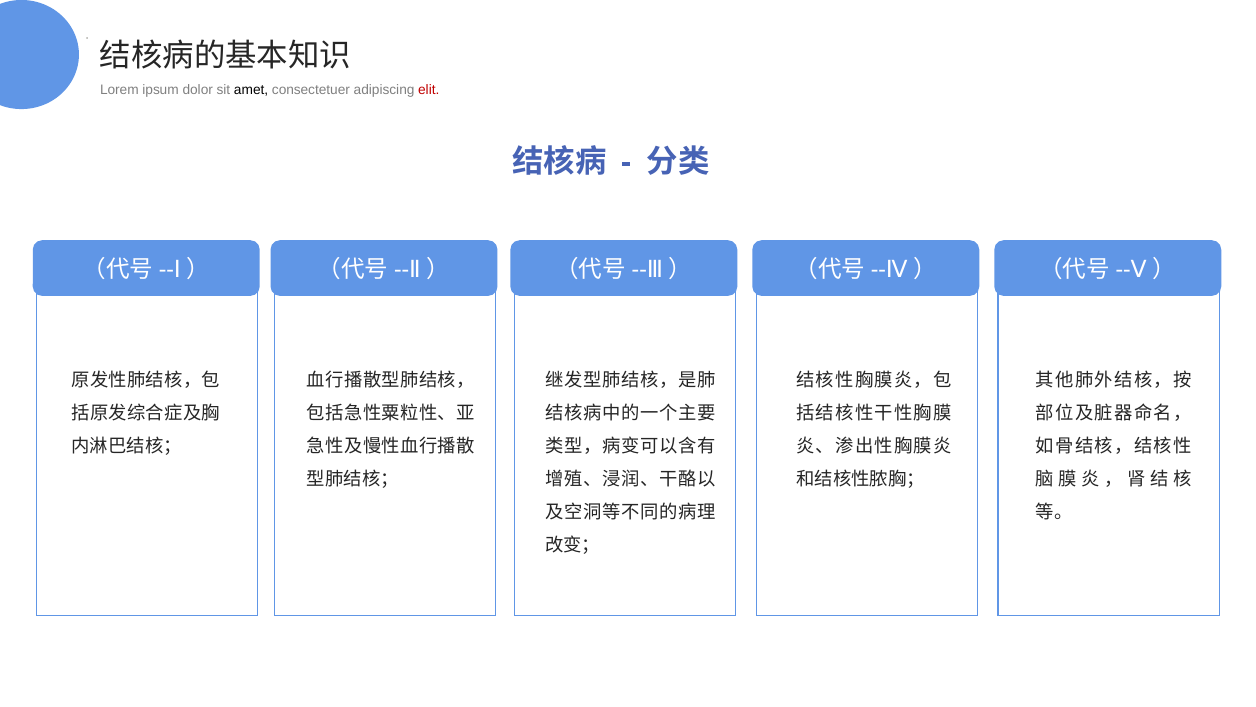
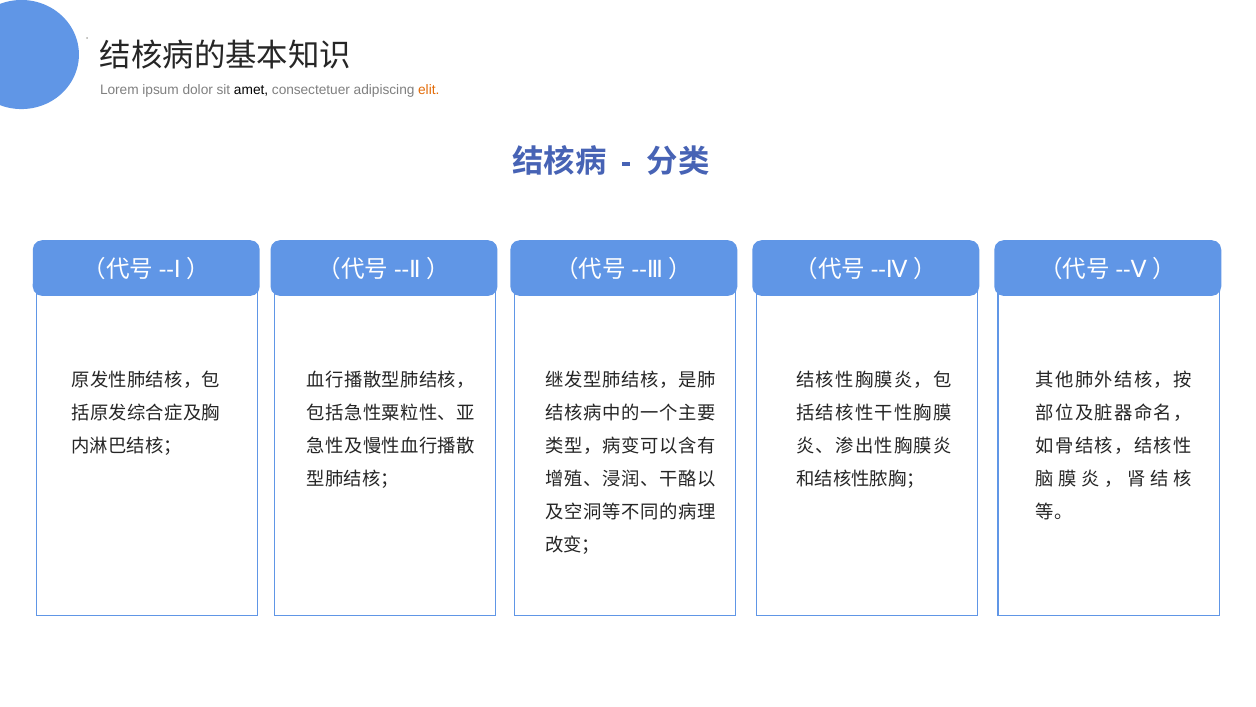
elit colour: red -> orange (429, 90)
